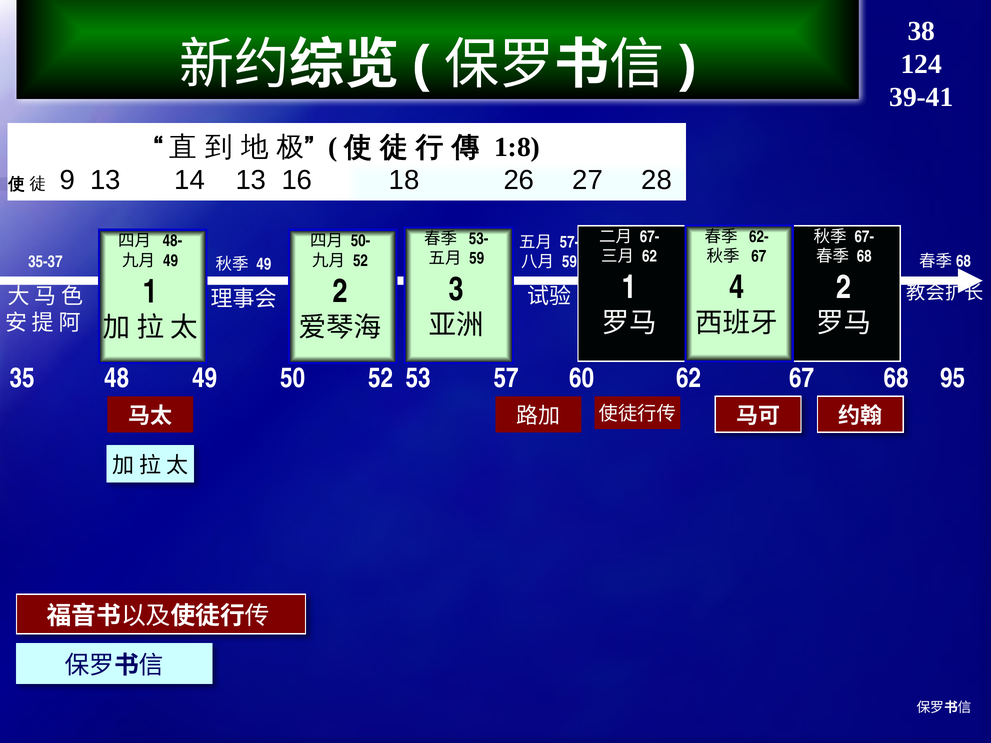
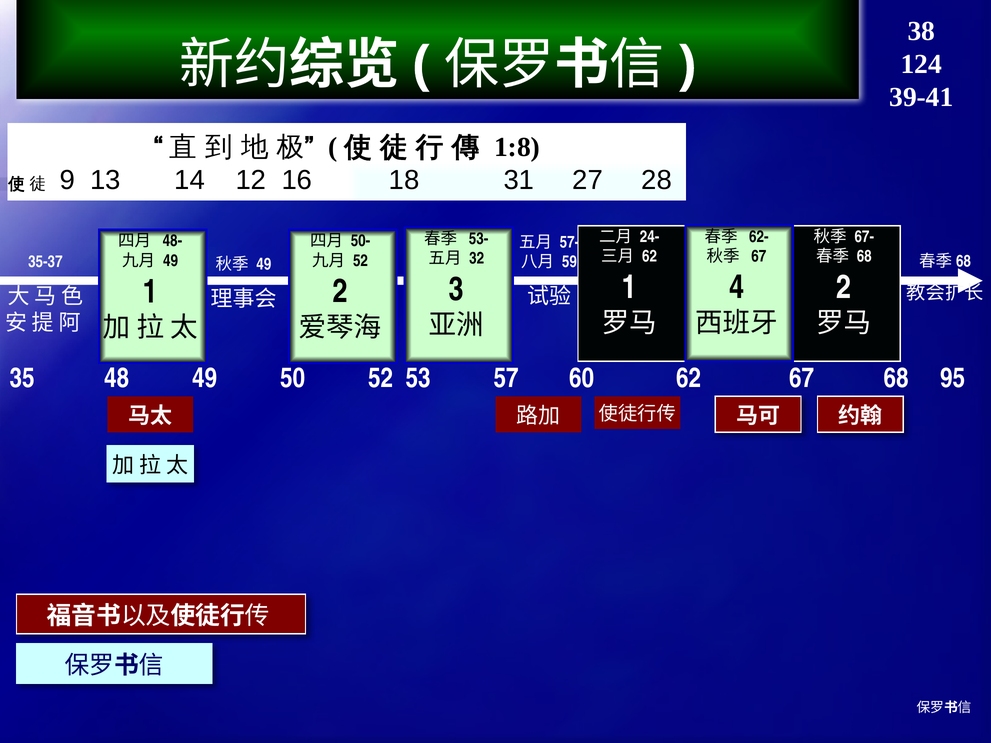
14 13: 13 -> 12 (251, 180)
26: 26 -> 31 (519, 180)
67-: 67- -> 24- (650, 237)
59: 59 -> 32 (477, 258)
